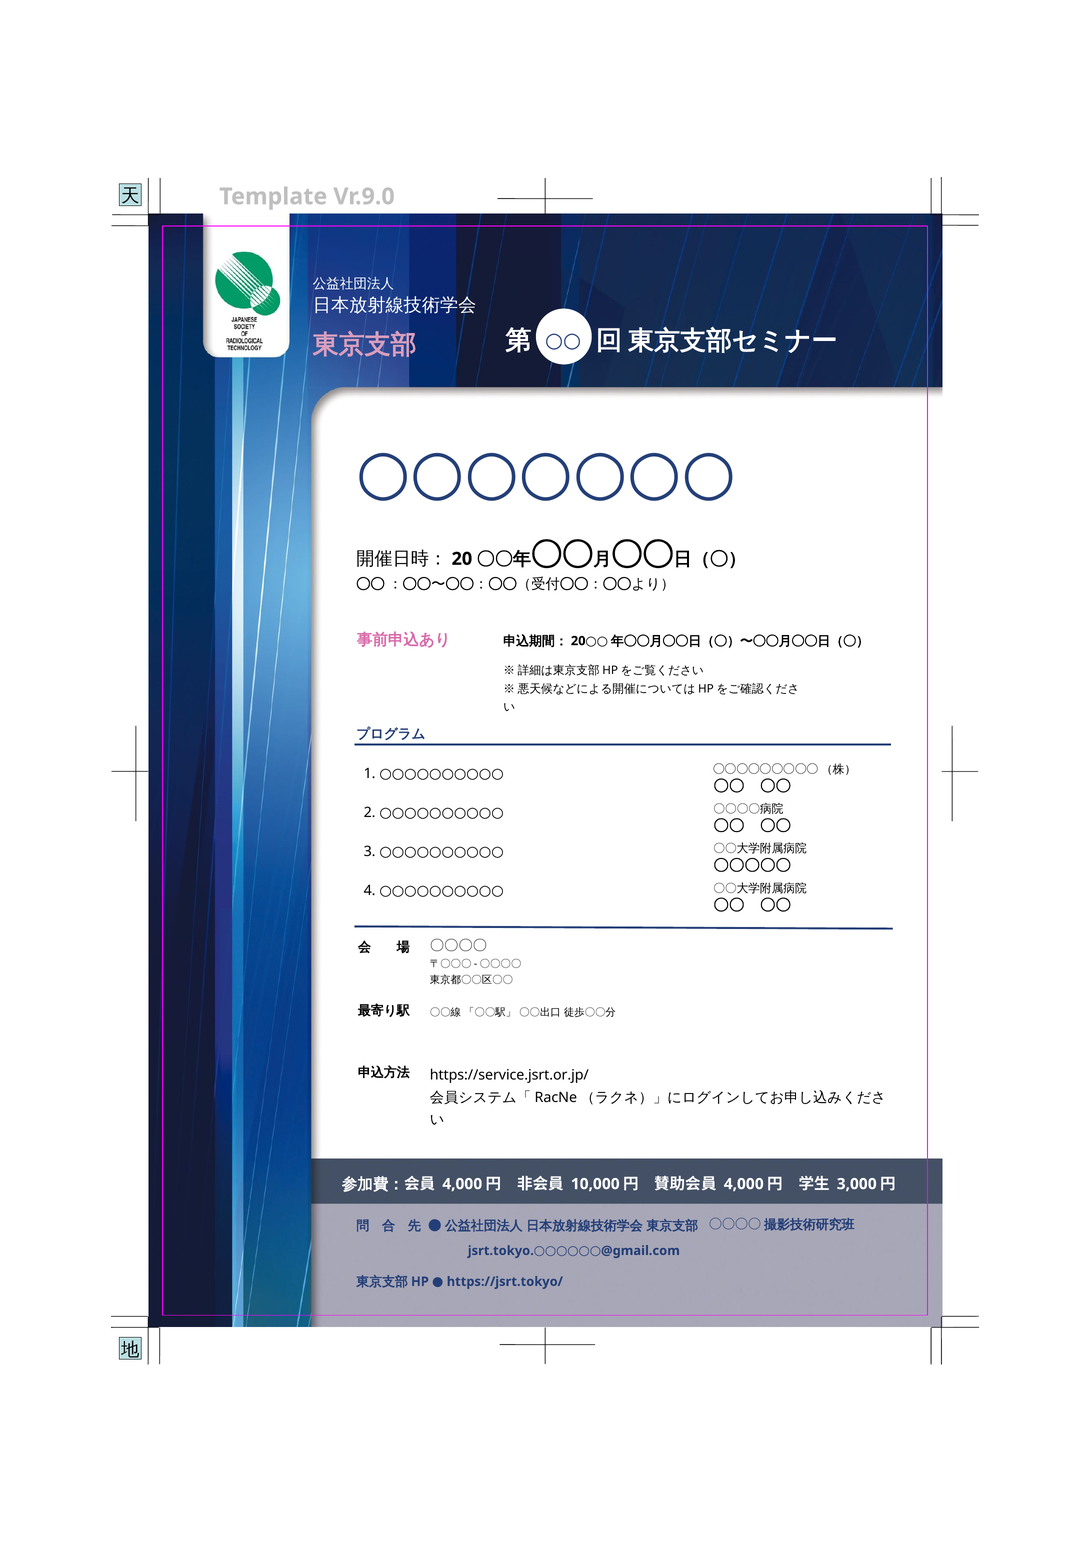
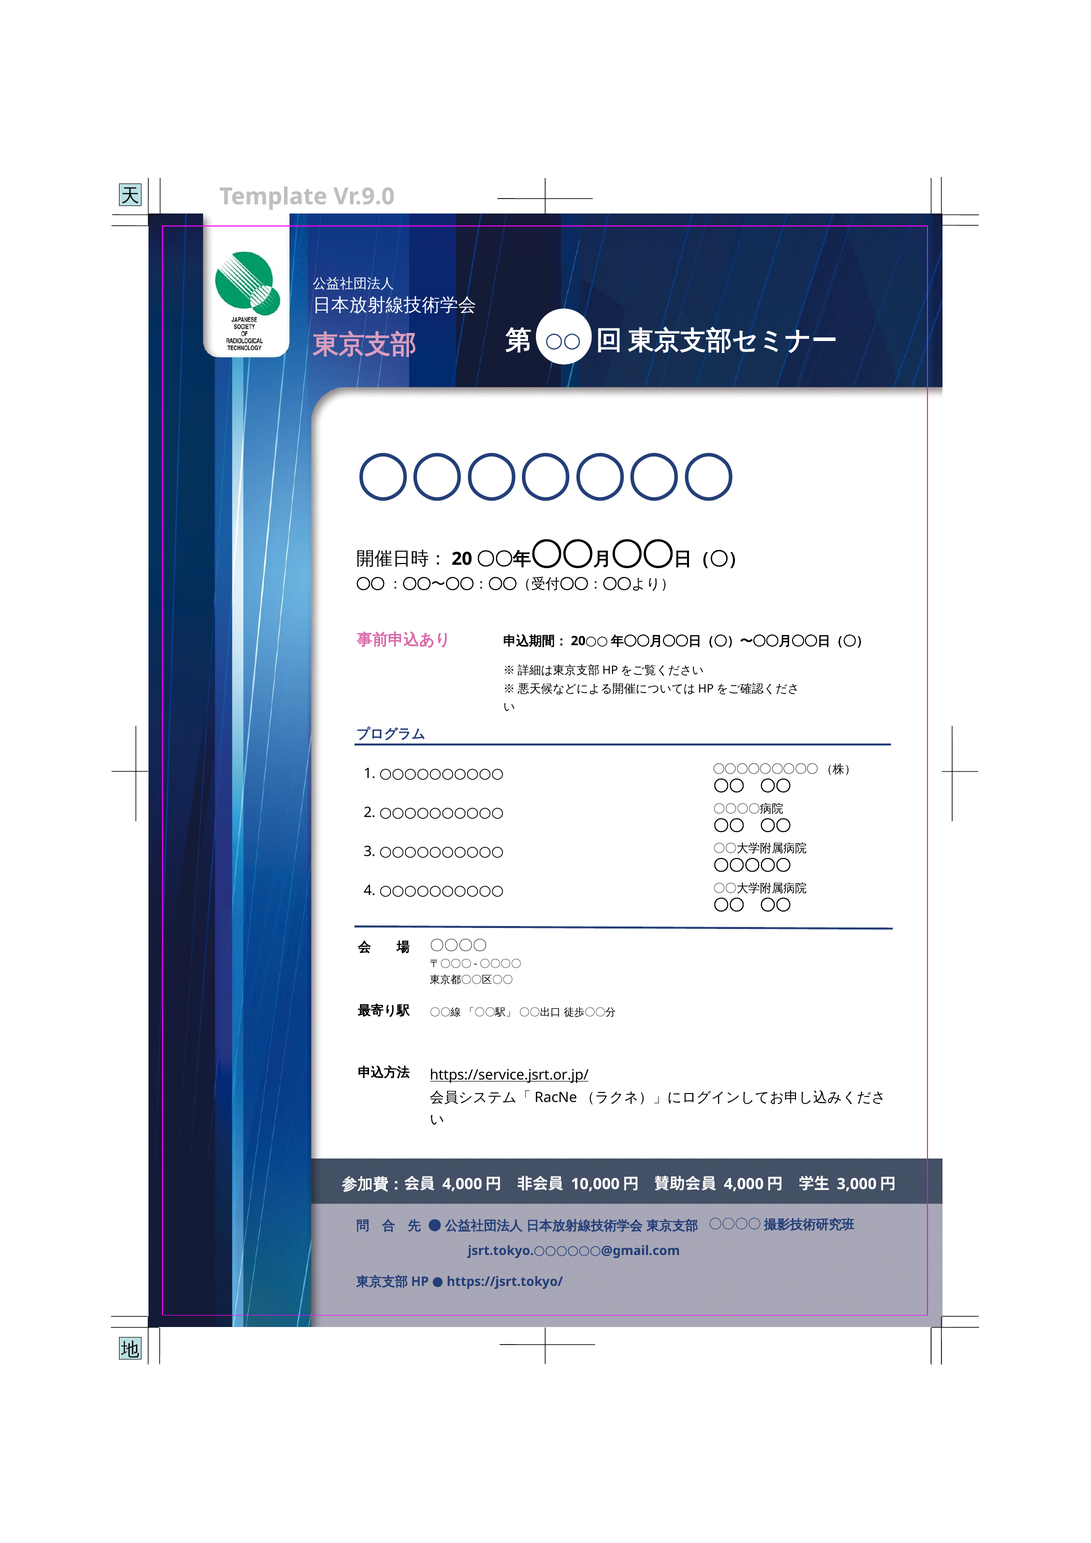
https://service.jsrt.or.jp/ underline: none -> present (509, 1075)
